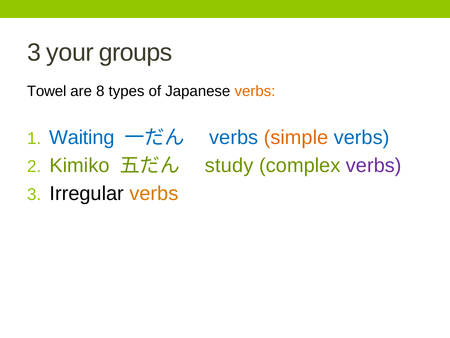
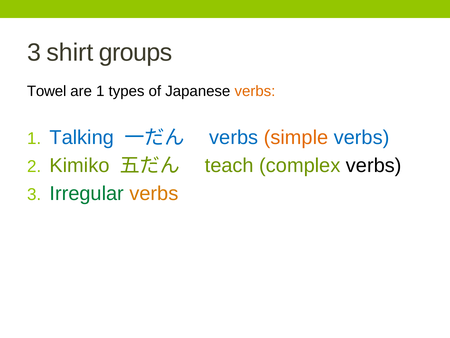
your: your -> shirt (70, 52)
are 8: 8 -> 1 (100, 91)
Waiting: Waiting -> Talking (82, 137)
study: study -> teach (229, 165)
verbs colour: purple -> black (374, 165)
Irregular colour: black -> green (87, 193)
